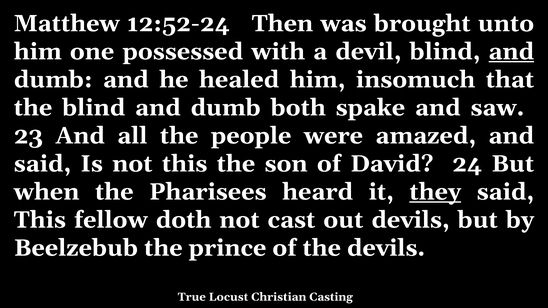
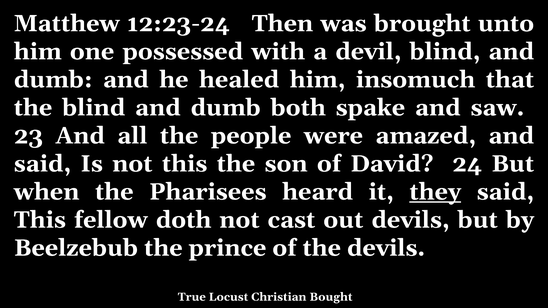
12:52-24: 12:52-24 -> 12:23-24 (178, 24)
and underline: present -> none (511, 52)
Casting: Casting -> Bought (331, 297)
